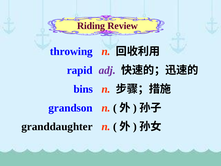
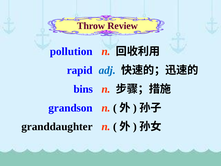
Riding: Riding -> Throw (91, 26)
throwing: throwing -> pollution (71, 51)
adj colour: purple -> blue (107, 70)
